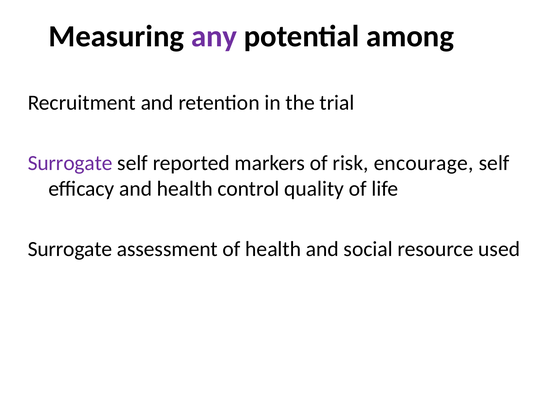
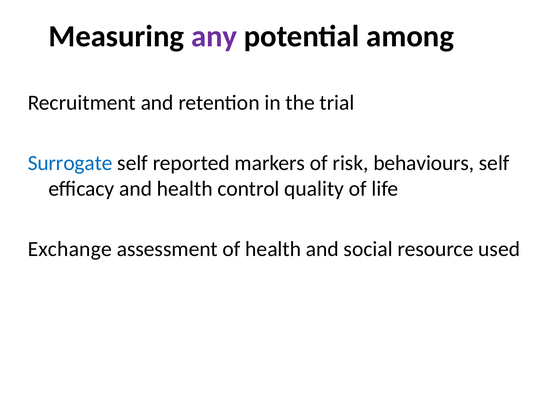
Surrogate colour: purple -> blue (70, 163)
encourage: encourage -> behaviours (424, 163)
Surrogate: Surrogate -> Exchange (70, 249)
